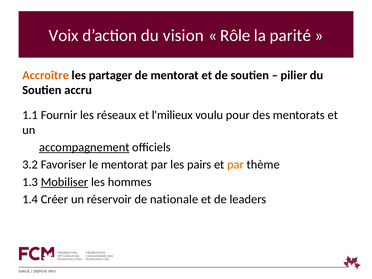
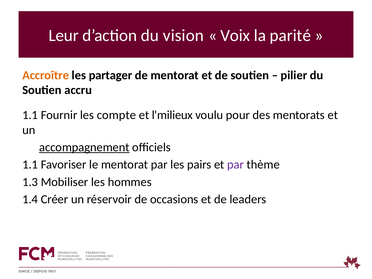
Voix: Voix -> Leur (64, 36)
Rôle: Rôle -> Voix (235, 36)
réseaux: réseaux -> compte (116, 115)
3.2: 3.2 -> 1.1 (30, 165)
par colour: orange -> purple (236, 165)
Mobiliser underline: present -> none (65, 182)
nationale: nationale -> occasions (174, 199)
